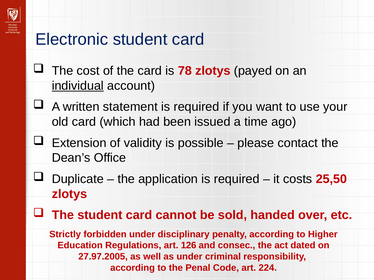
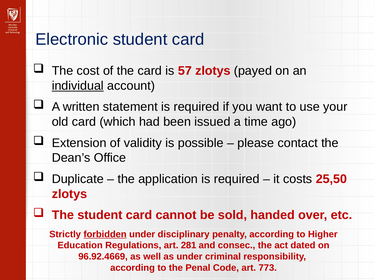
78: 78 -> 57 (185, 71)
forbidden underline: none -> present (105, 235)
126: 126 -> 281 (189, 246)
27.97.2005: 27.97.2005 -> 96.92.4669 (103, 257)
224: 224 -> 773 (268, 268)
